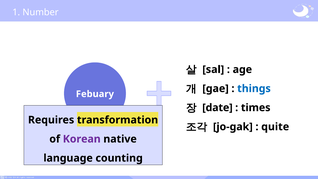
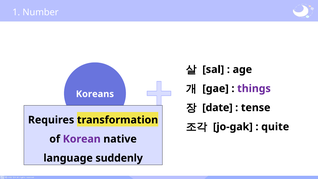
things colour: blue -> purple (254, 89)
Febuary: Febuary -> Koreans (95, 94)
times: times -> tense (256, 108)
counting: counting -> suddenly (119, 158)
